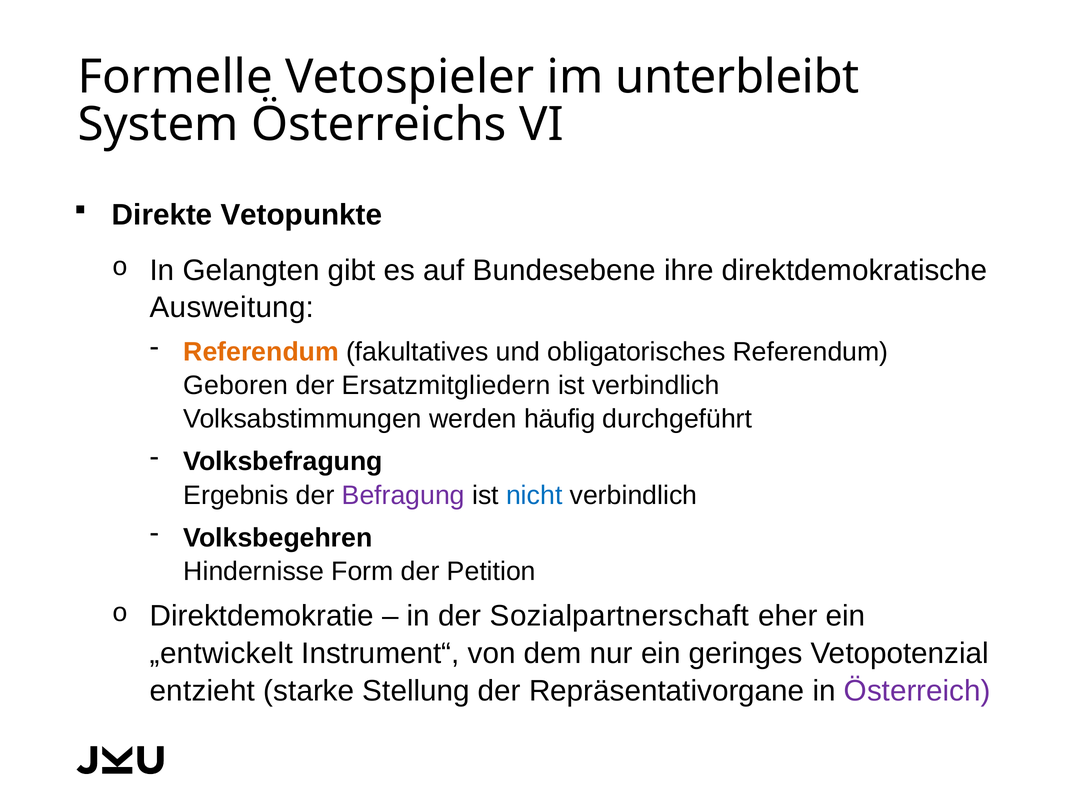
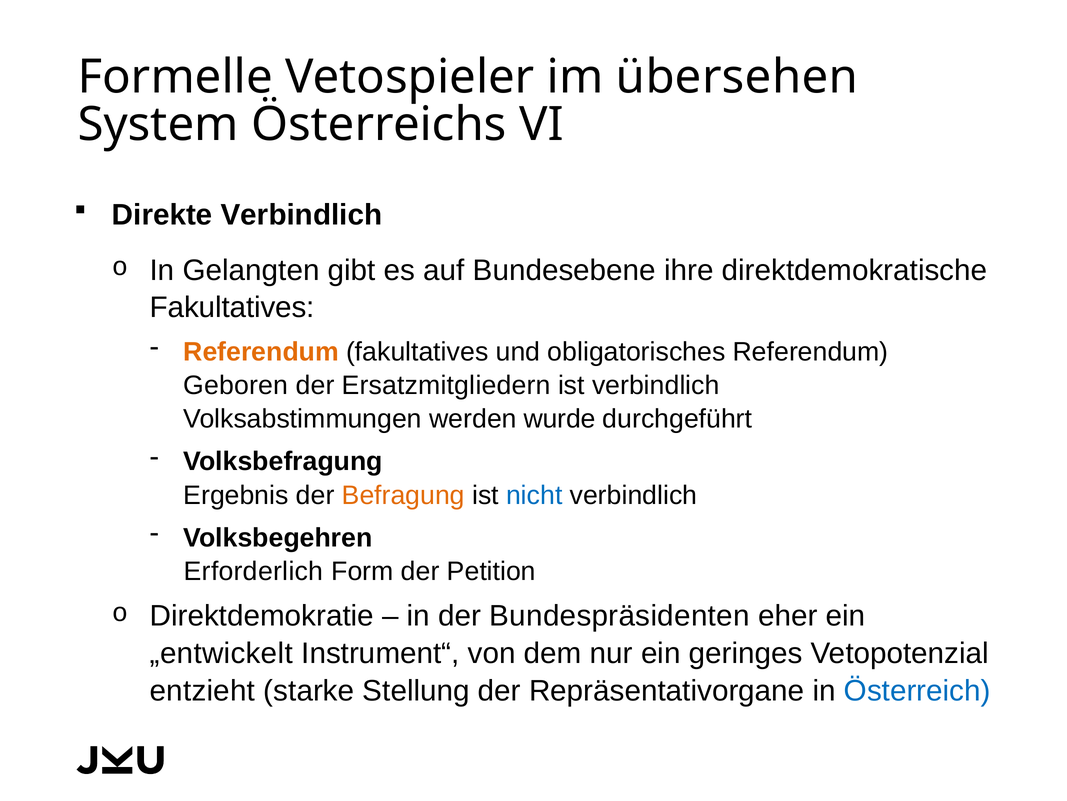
unterbleibt: unterbleibt -> übersehen (737, 77)
Direkte Vetopunkte: Vetopunkte -> Verbindlich (301, 215)
Ausweitung: Ausweitung -> Fakultatives (232, 307)
häufig: häufig -> wurde (560, 419)
Befragung colour: purple -> orange (403, 495)
Hindernisse: Hindernisse -> Erforderlich (254, 571)
Sozialpartnerschaft: Sozialpartnerschaft -> Bundespräsidenten (619, 616)
Österreich colour: purple -> blue (917, 690)
